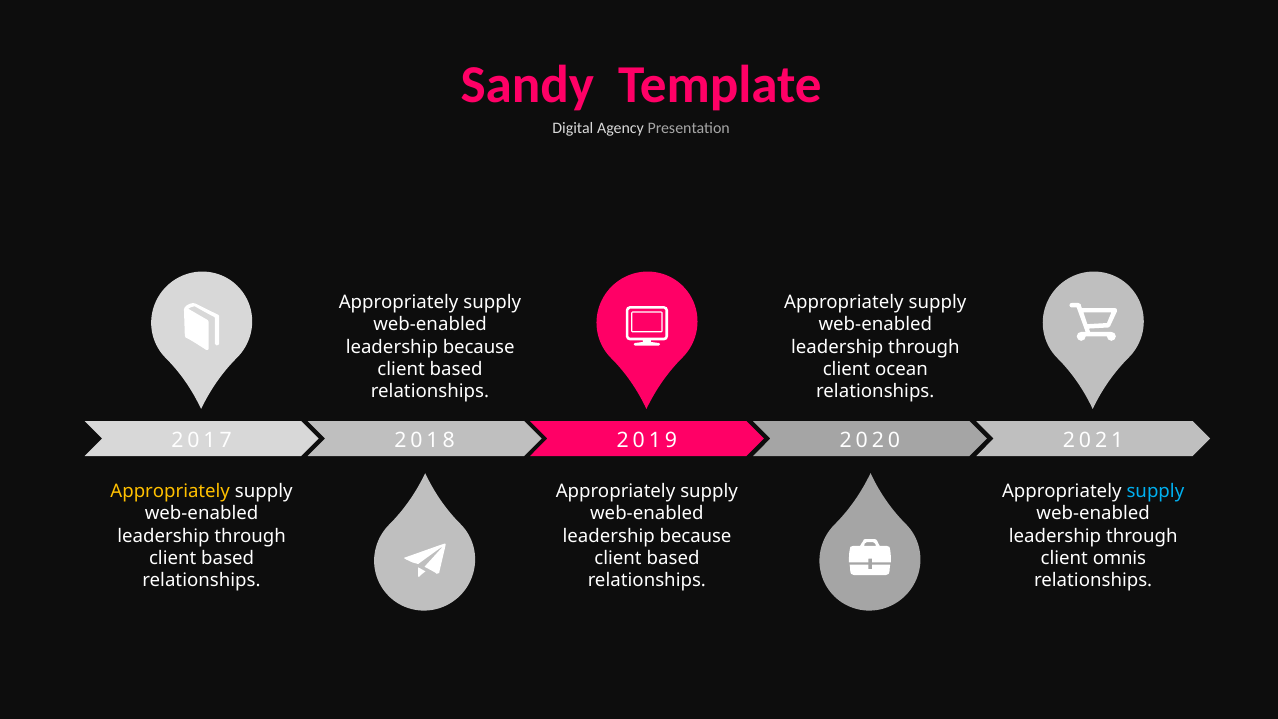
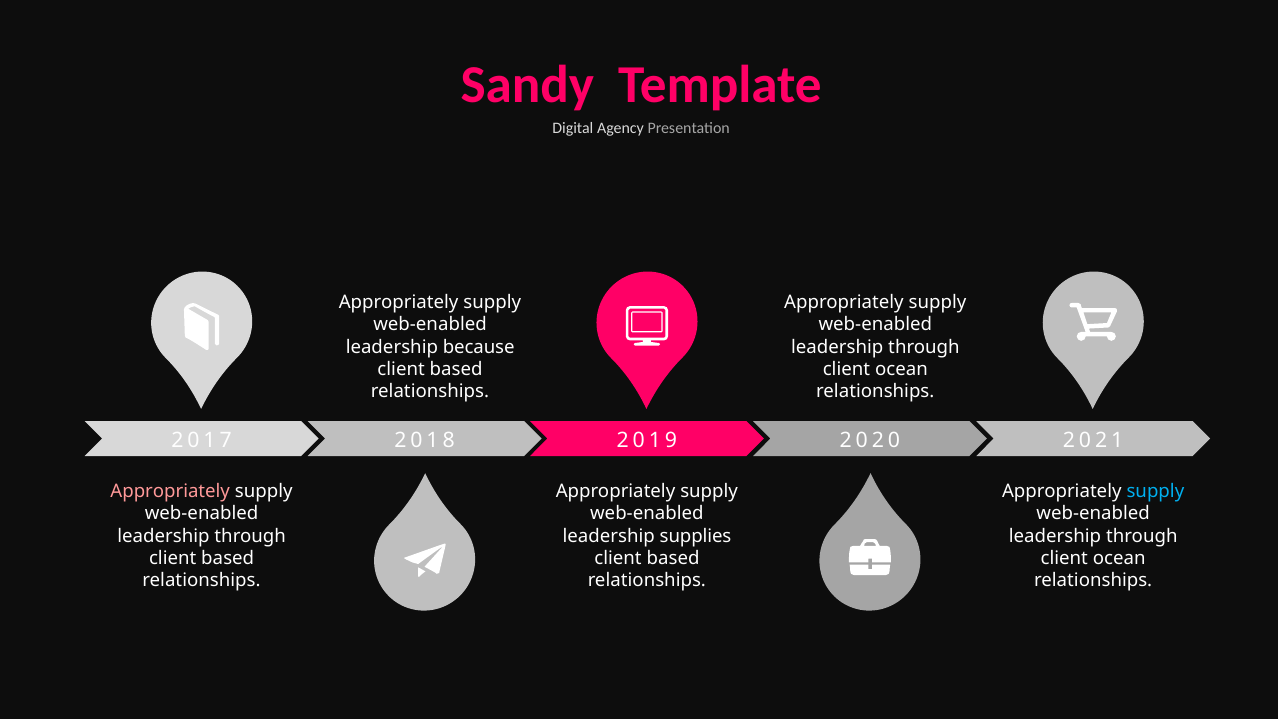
Appropriately colour: yellow -> pink (170, 491)
because: because -> supplies (696, 536)
omnis: omnis -> ocean (1119, 558)
